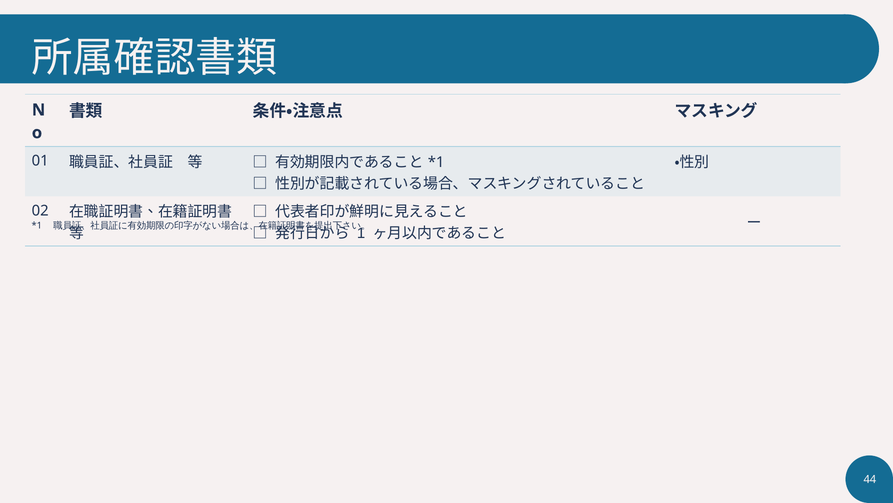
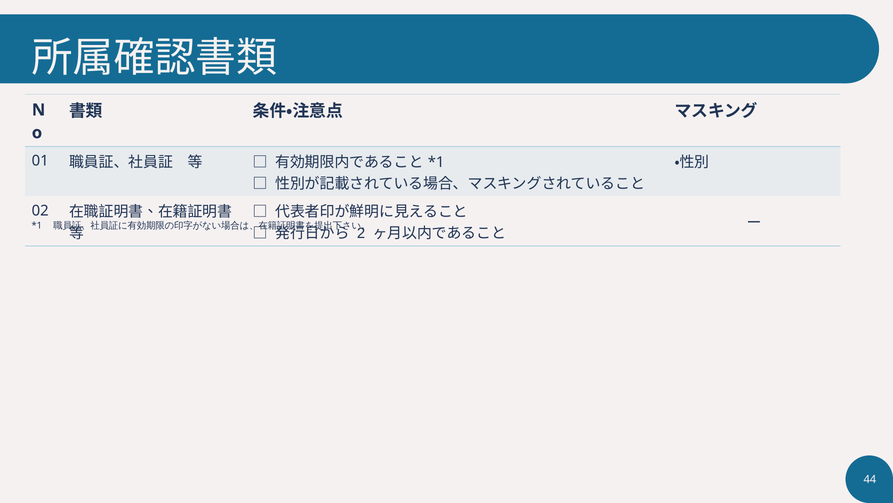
1: 1 -> 2 (361, 233)
